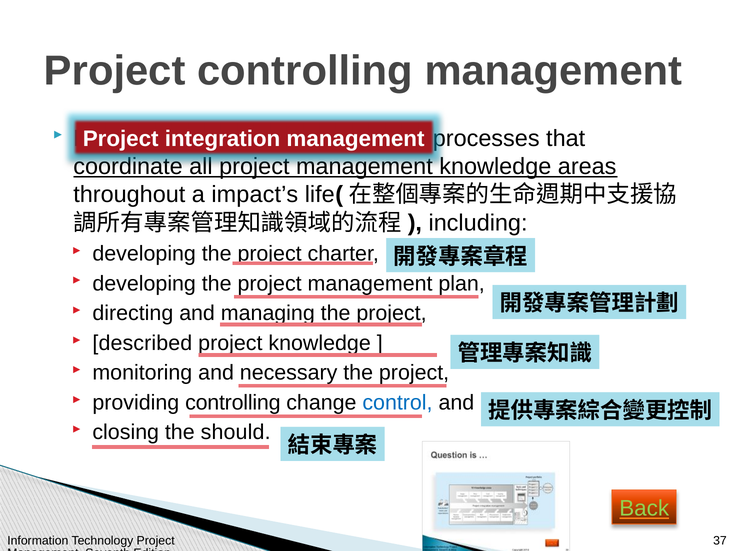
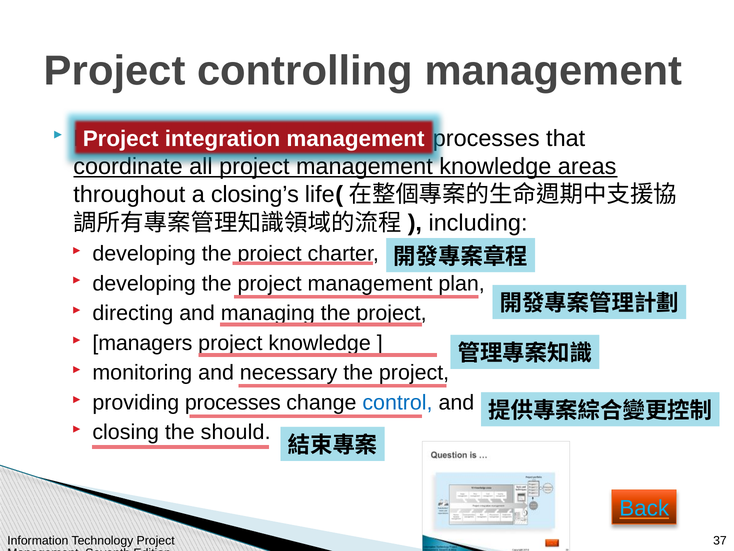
impact’s: impact’s -> closing’s (255, 194)
described: described -> managers (142, 343)
providing controlling: controlling -> processes (233, 402)
Back colour: light green -> light blue (644, 508)
